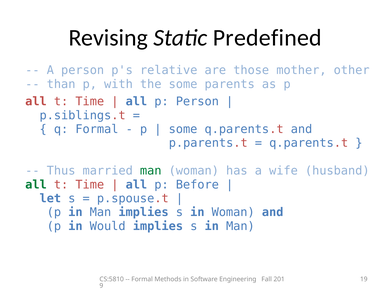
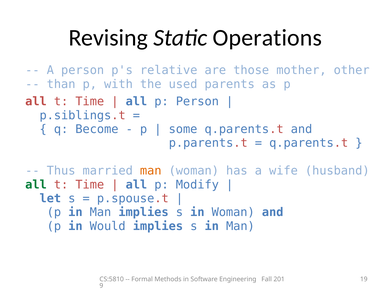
Predefined: Predefined -> Operations (267, 38)
the some: some -> used (183, 84)
q Formal: Formal -> Become (97, 129)
man colour: green -> orange (151, 171)
Before: Before -> Modify (197, 185)
